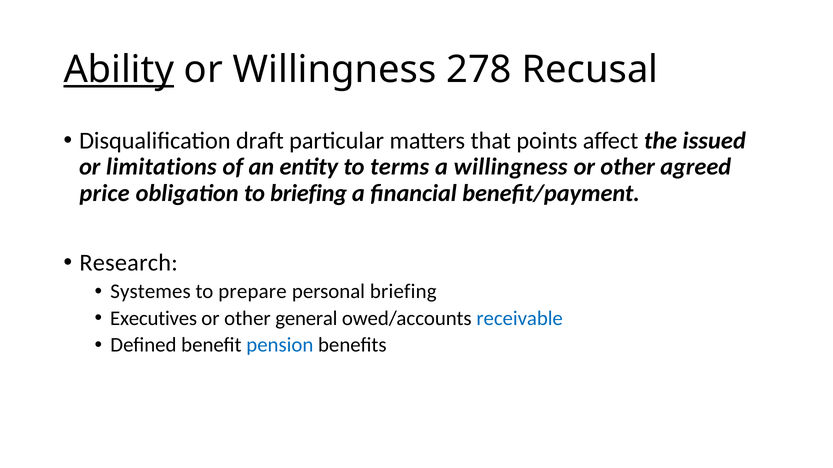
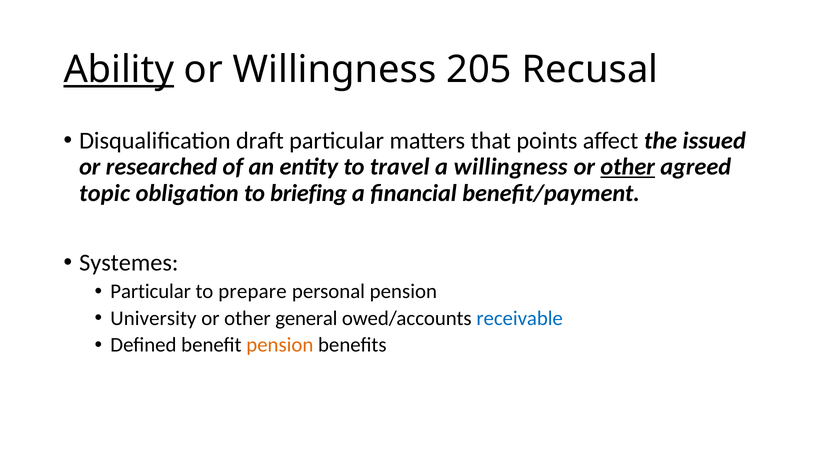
278: 278 -> 205 (479, 70)
limitations: limitations -> researched (161, 167)
terms: terms -> travel (400, 167)
other underline: none -> present (628, 167)
price: price -> topic (105, 193)
Research: Research -> Systemes (129, 263)
Systemes: Systemes -> Particular (151, 292)
personal briefing: briefing -> pension (403, 292)
Executives: Executives -> University (153, 319)
pension colour: blue -> orange (280, 346)
